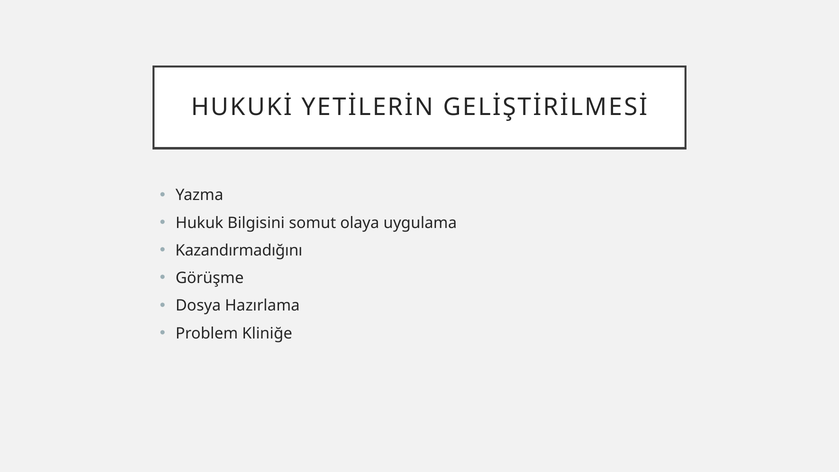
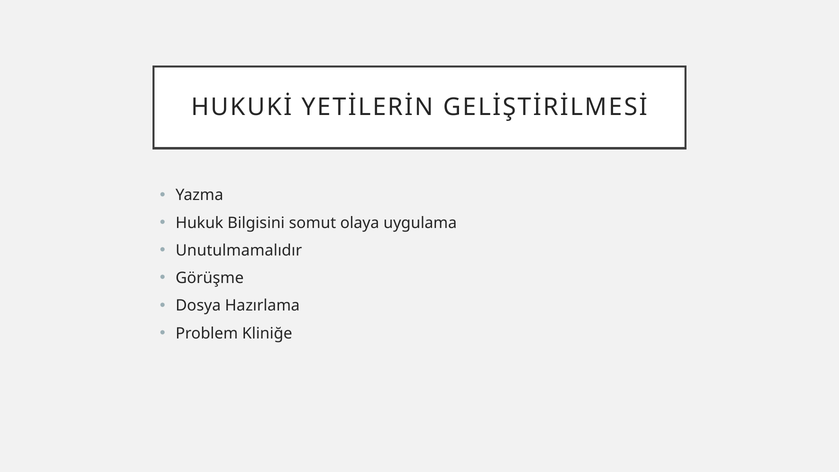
Kazandırmadığını: Kazandırmadığını -> Unutulmamalıdır (239, 250)
